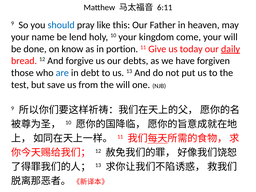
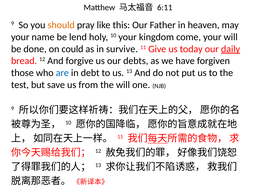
should colour: blue -> orange (61, 25)
know: know -> could (72, 49)
portion: portion -> survive (122, 49)
